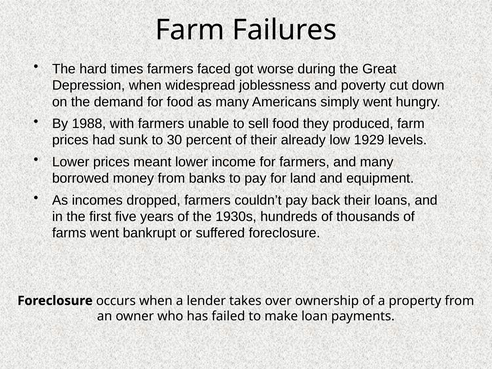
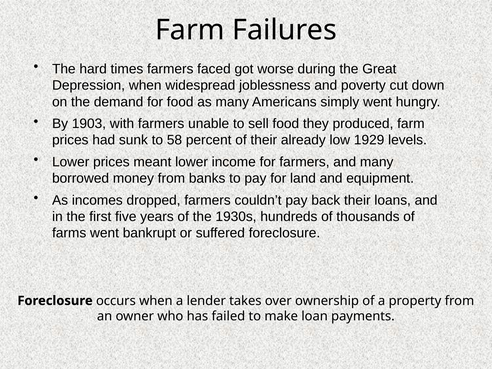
1988: 1988 -> 1903 (89, 124)
30: 30 -> 58 (174, 140)
